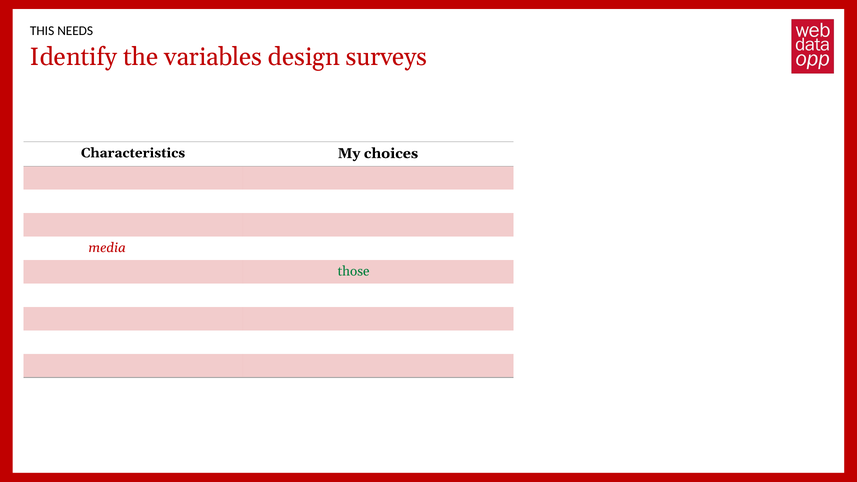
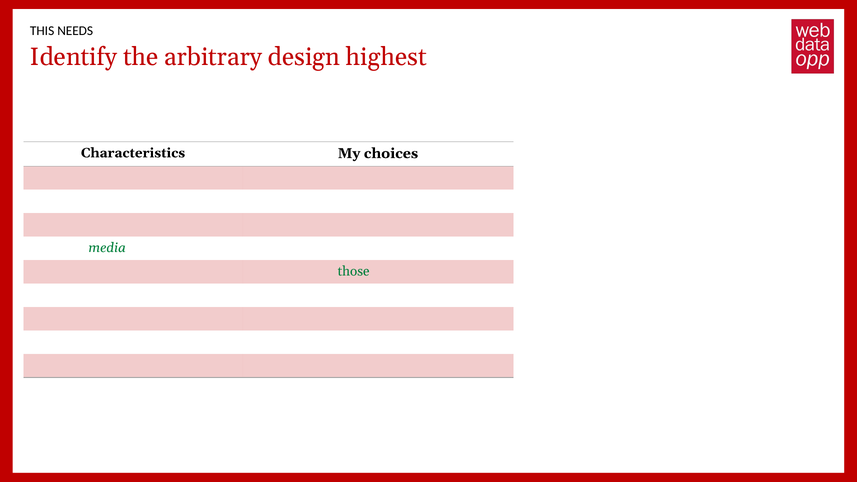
variables: variables -> arbitrary (213, 57)
surveys: surveys -> highest (386, 57)
media colour: red -> green (107, 248)
